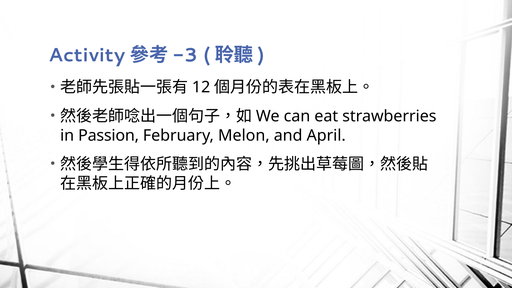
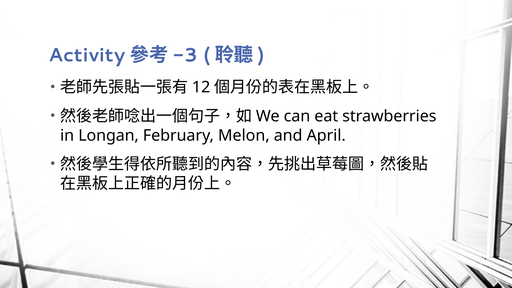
Passion: Passion -> Longan (109, 136)
